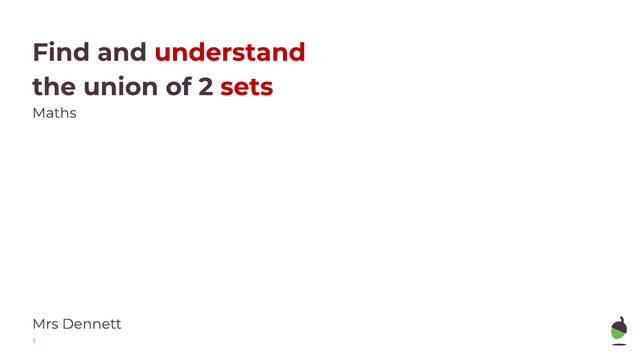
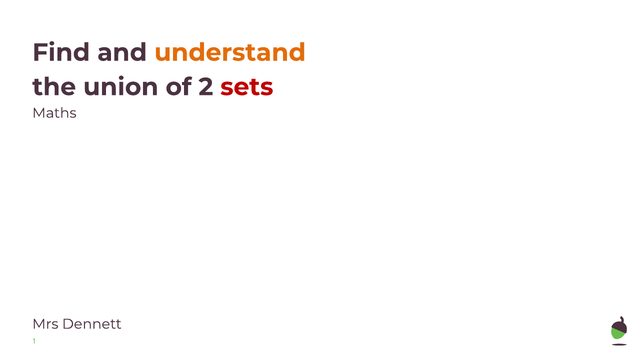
understand colour: red -> orange (230, 53)
